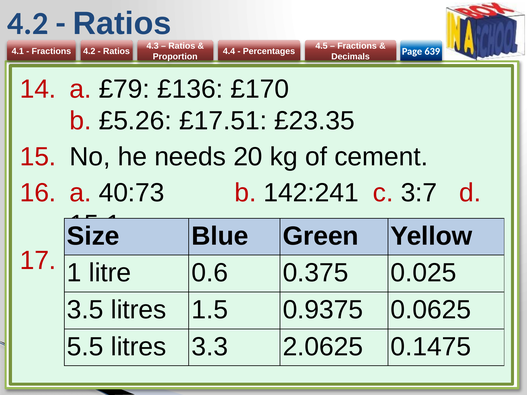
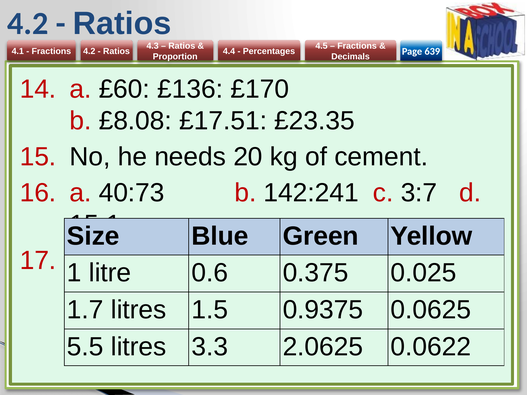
£79: £79 -> £60 (124, 89)
£5.26: £5.26 -> £8.08 (135, 121)
3.5: 3.5 -> 1.7 (85, 310)
0.1475: 0.1475 -> 0.0622 (431, 347)
